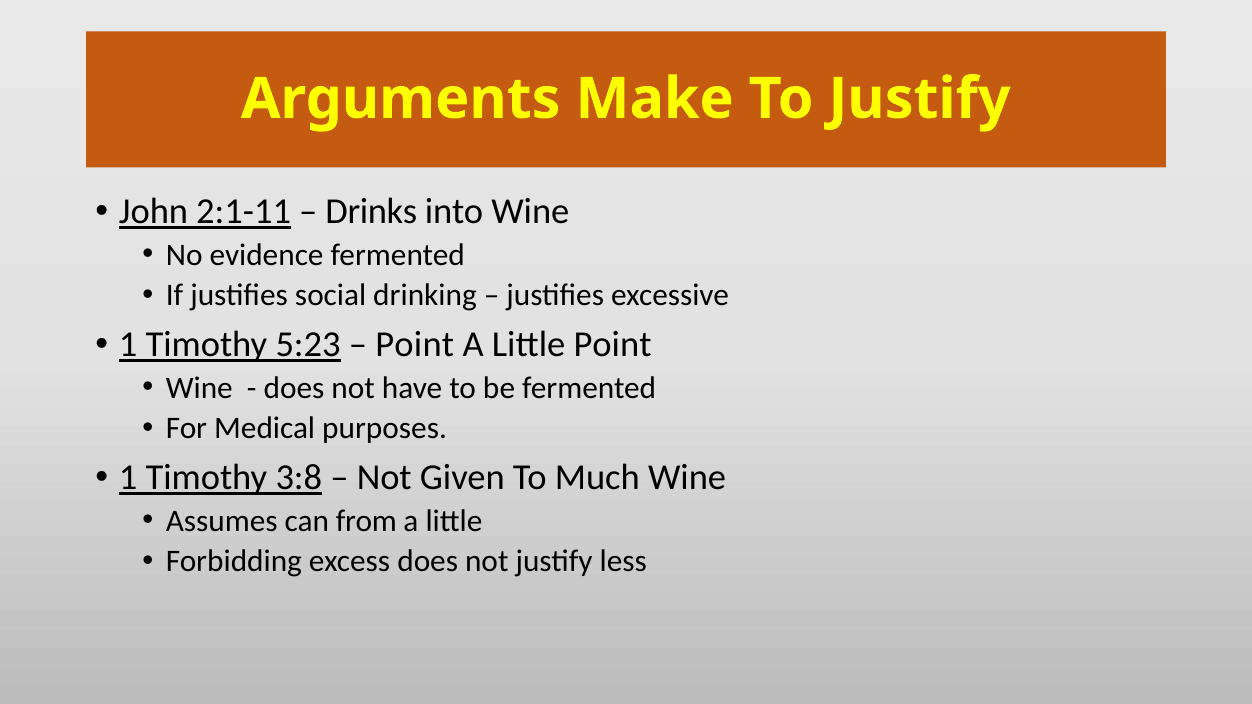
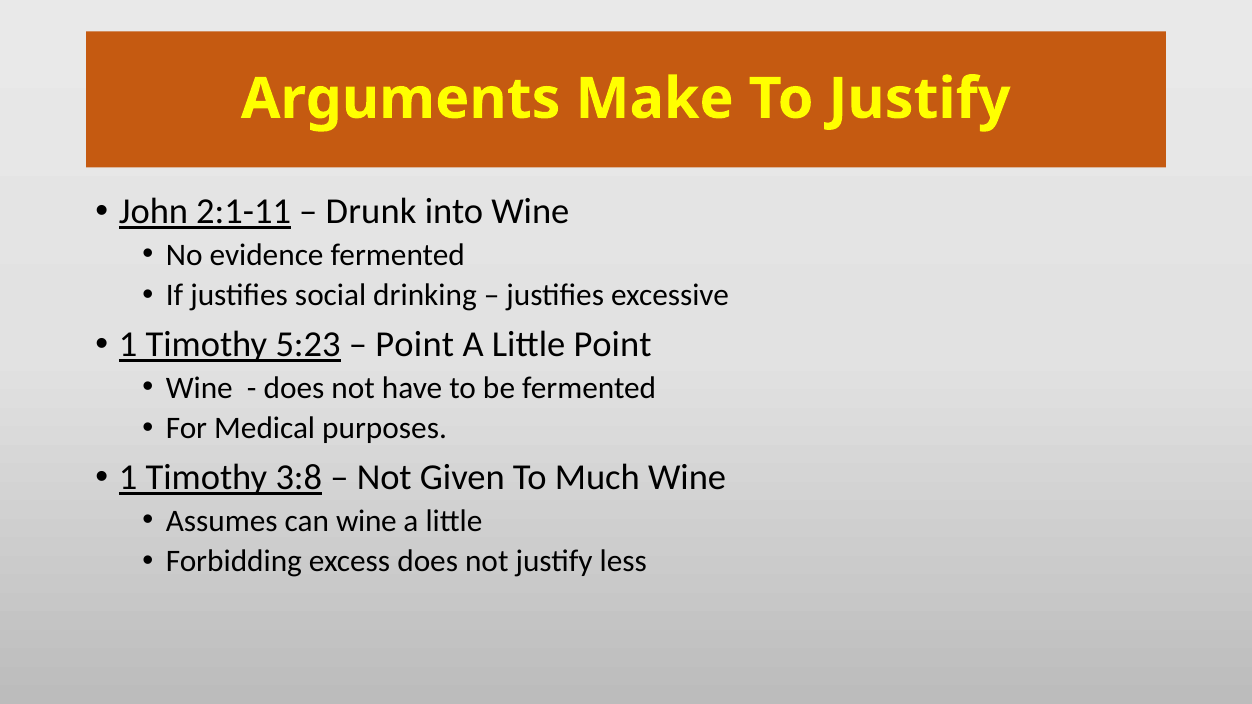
Drinks: Drinks -> Drunk (371, 212)
can from: from -> wine (366, 521)
